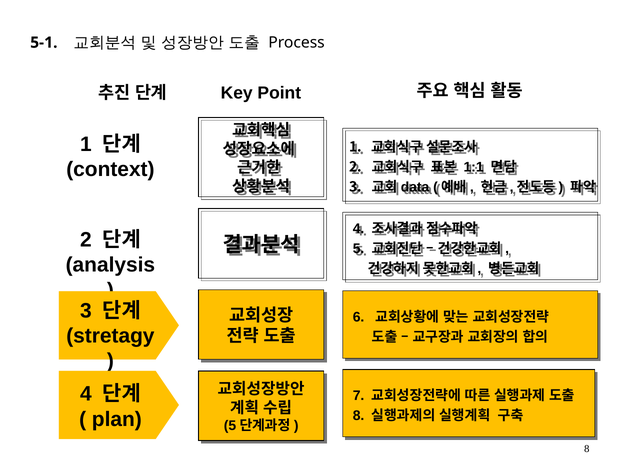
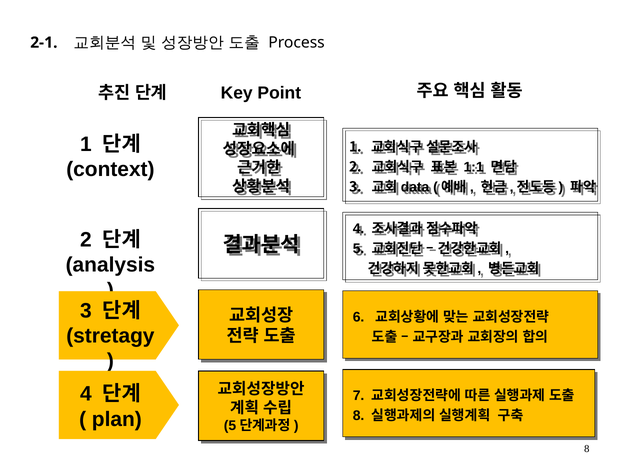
5-1: 5-1 -> 2-1 (44, 43)
